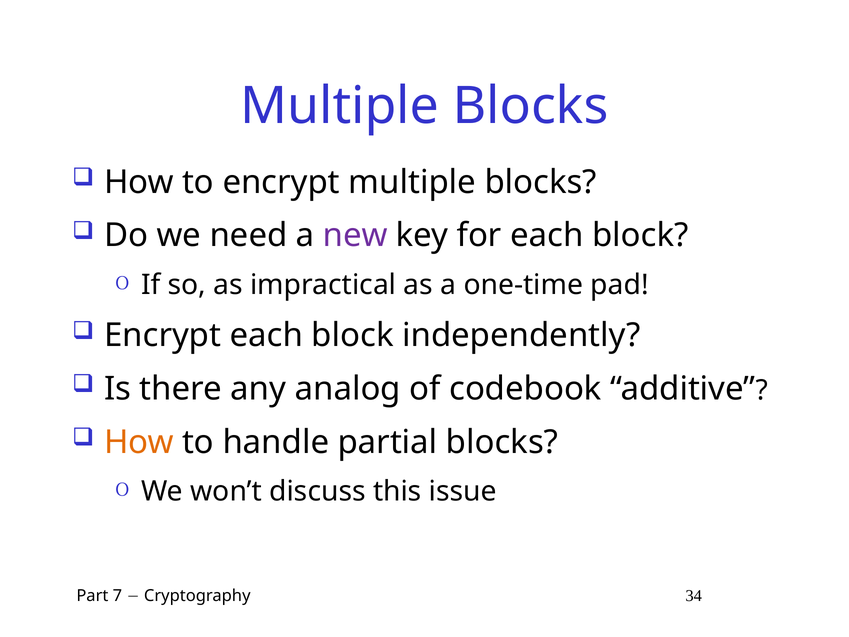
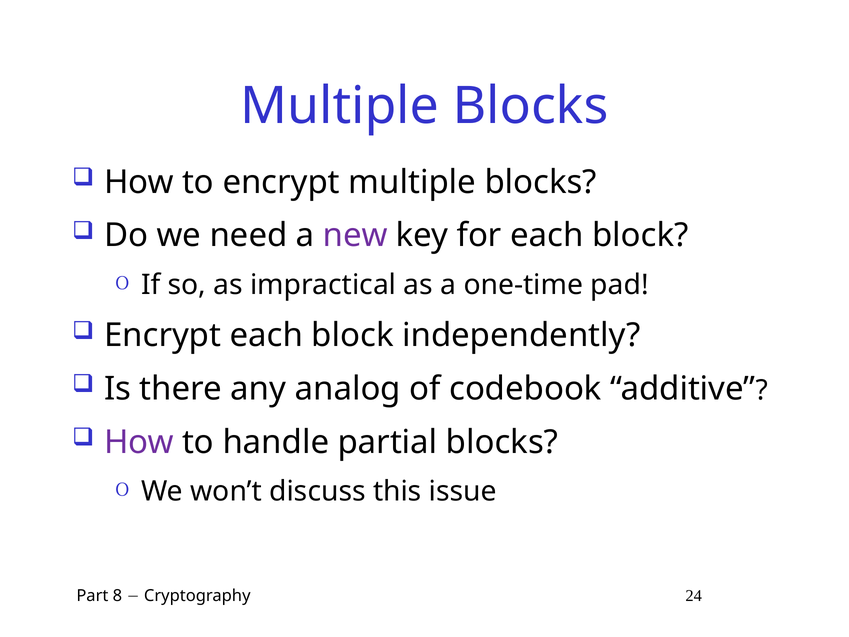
How colour: orange -> purple (139, 442)
7: 7 -> 8 (117, 595)
34: 34 -> 24 (694, 595)
